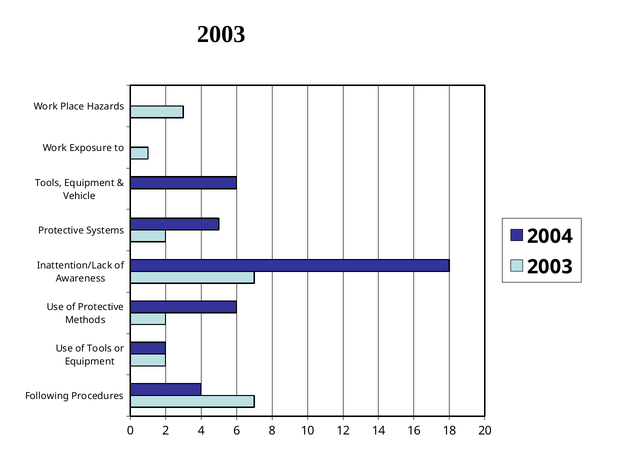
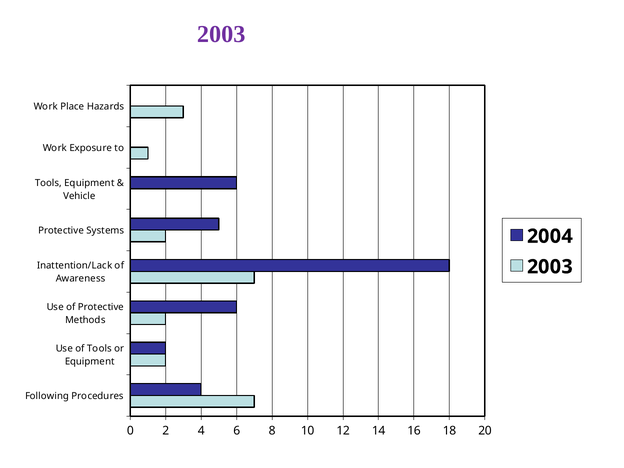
2003 colour: black -> purple (221, 34)
